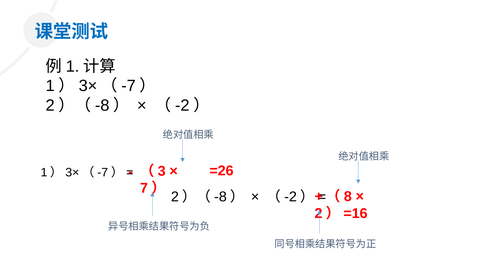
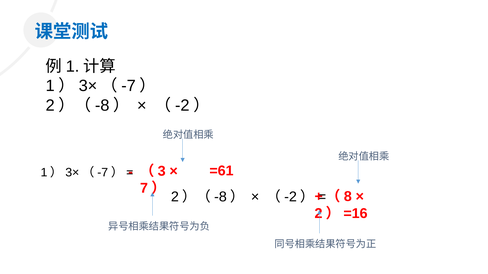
=26: =26 -> =61 (222, 171)
